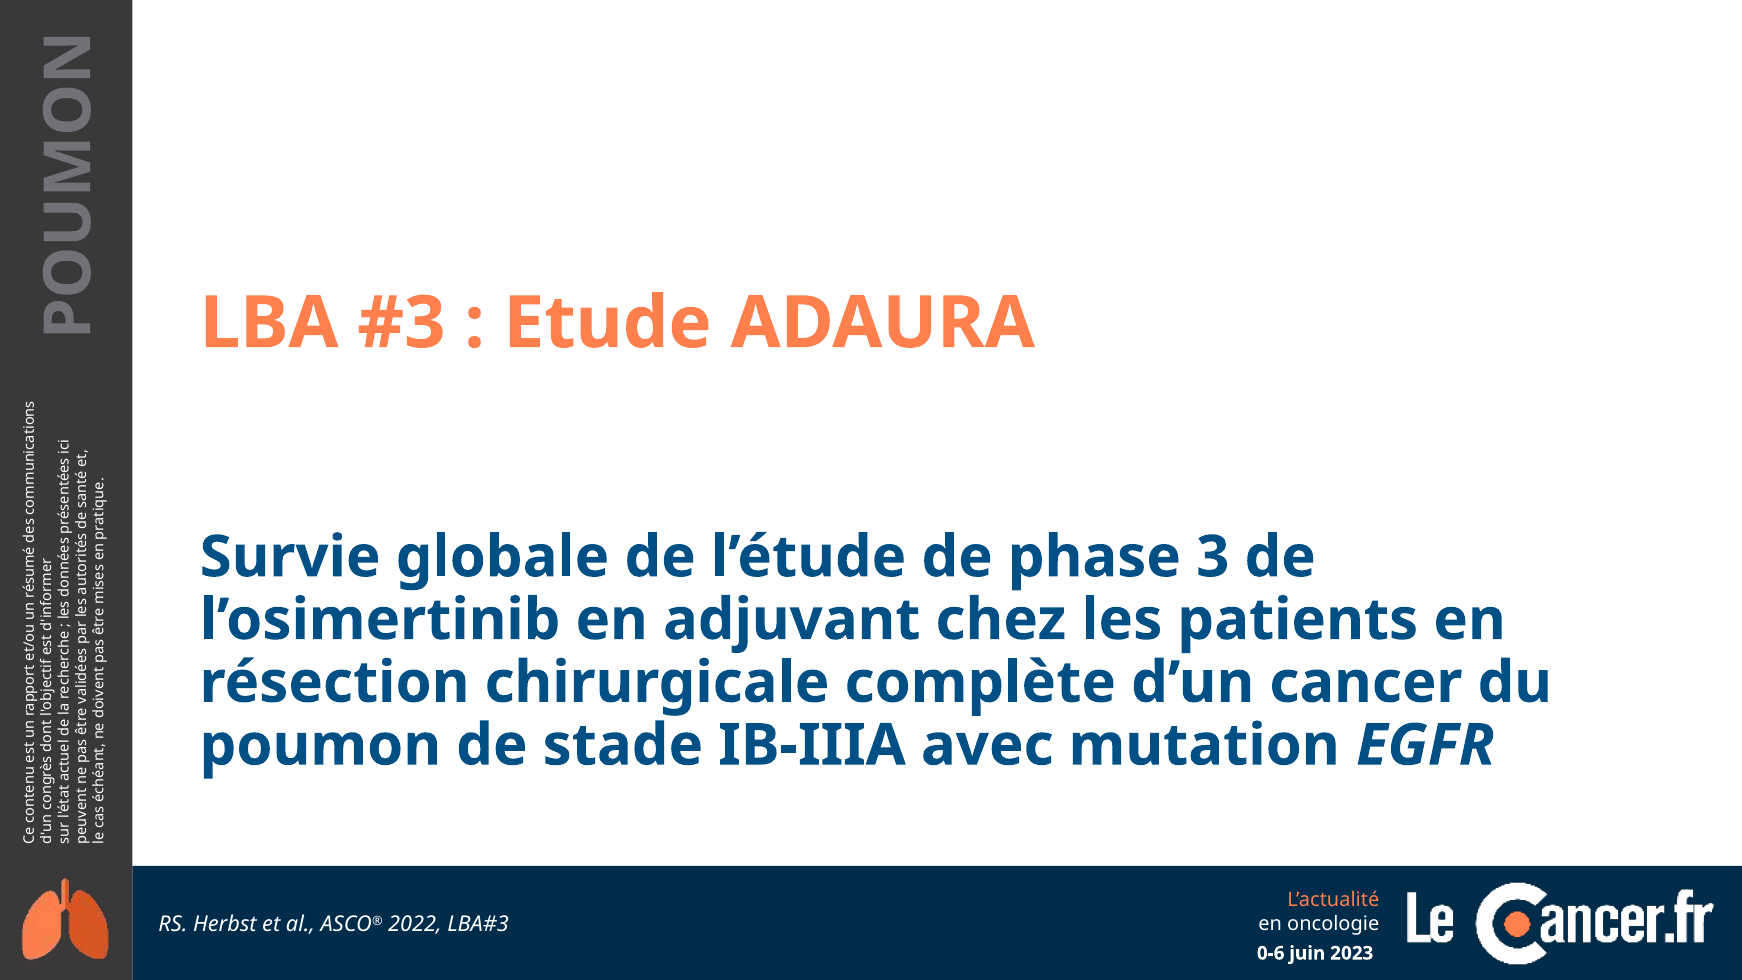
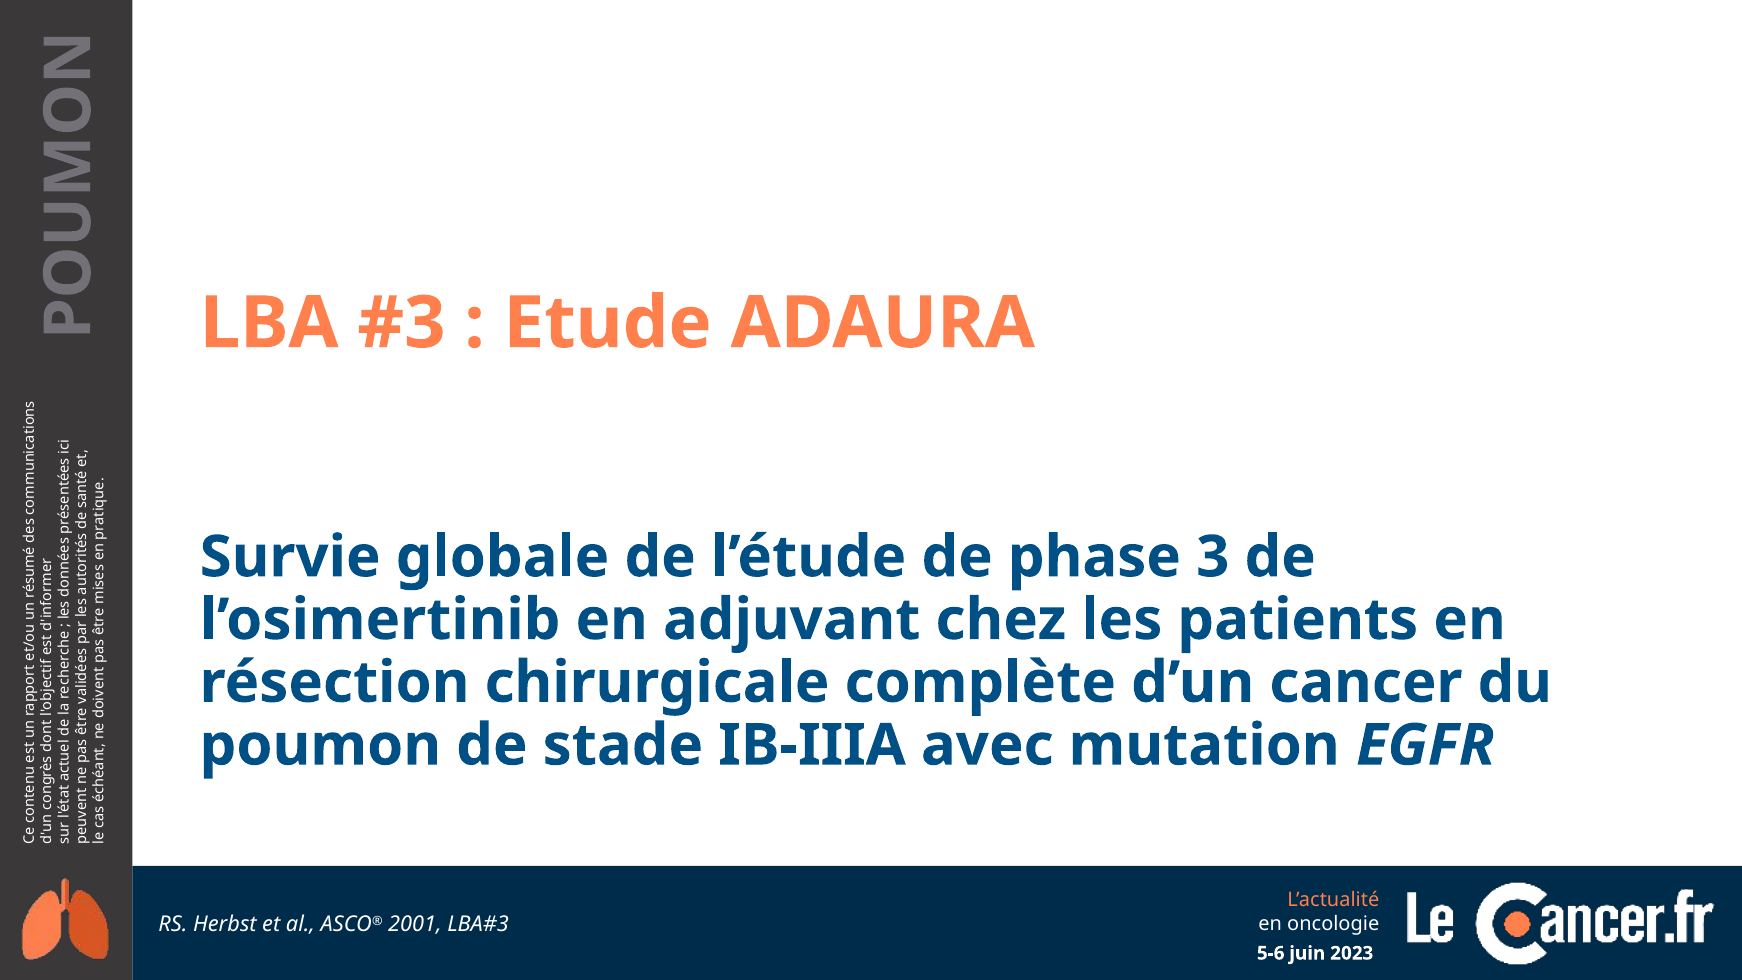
2022: 2022 -> 2001 (415, 924)
0-6: 0-6 -> 5-6 (1271, 953)
